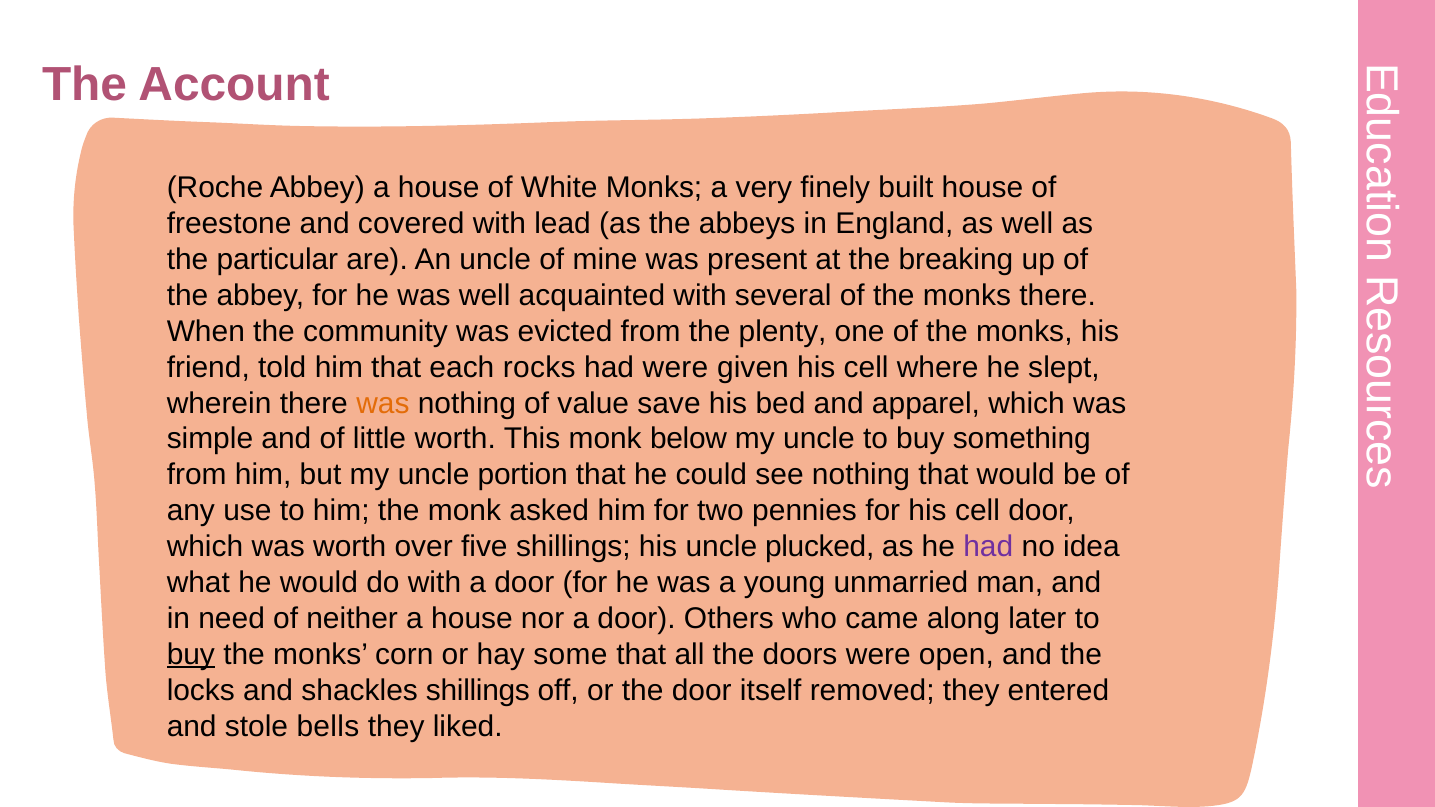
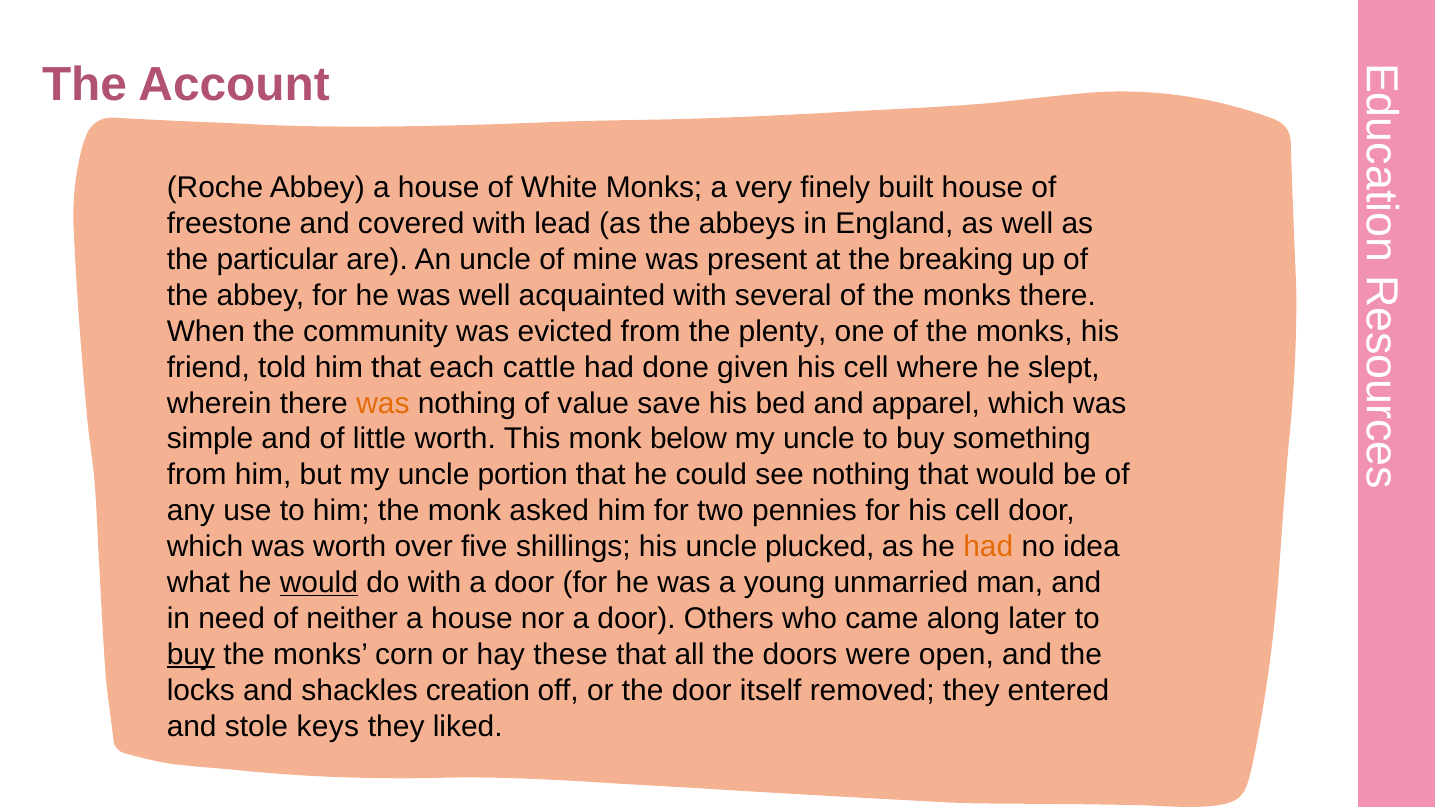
rocks: rocks -> cattle (539, 367)
had were: were -> done (676, 367)
had colour: purple -> orange (988, 547)
would underline: none -> present (319, 583)
some: some -> these (570, 655)
shackles shillings: shillings -> creation (478, 690)
bells: bells -> keys (328, 726)
